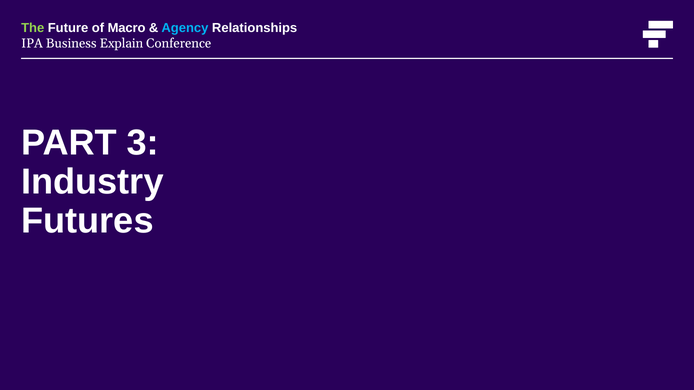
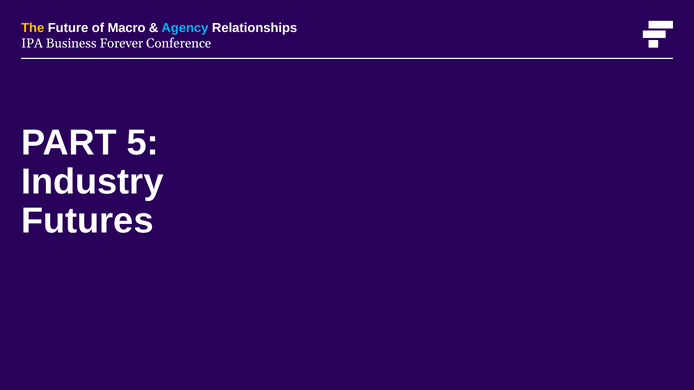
The colour: light green -> yellow (33, 28)
Explain: Explain -> Forever (121, 44)
3: 3 -> 5 (143, 143)
